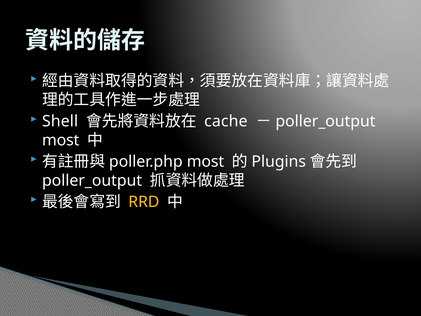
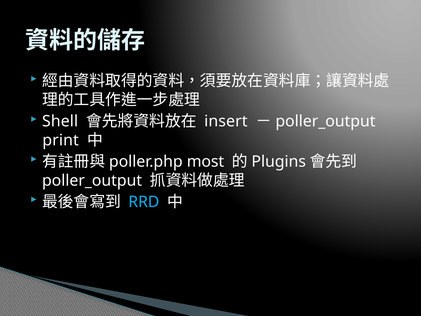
cache: cache -> insert (226, 121)
most: most -> print (61, 140)
RRD colour: yellow -> light blue (144, 202)
